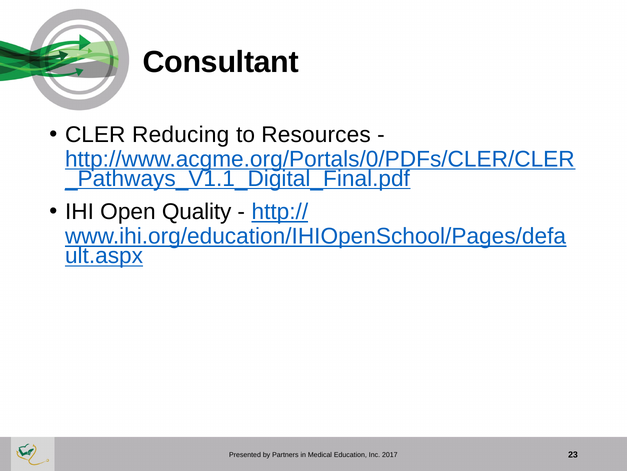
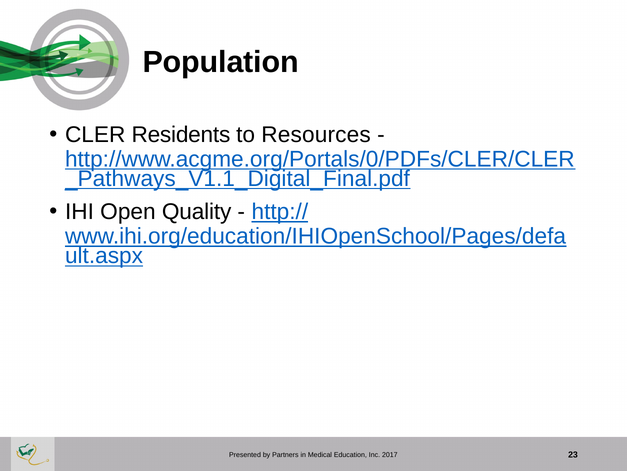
Consultant: Consultant -> Population (221, 62)
Reducing: Reducing -> Residents (181, 134)
